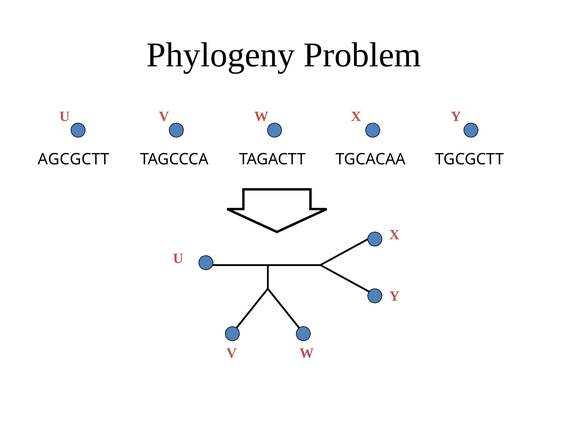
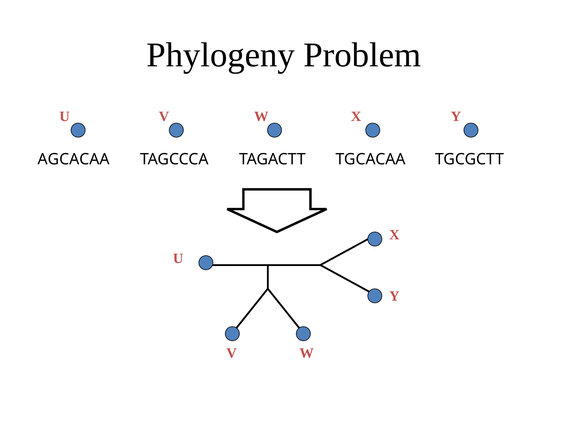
AGCGCTT: AGCGCTT -> AGCACAA (74, 159)
